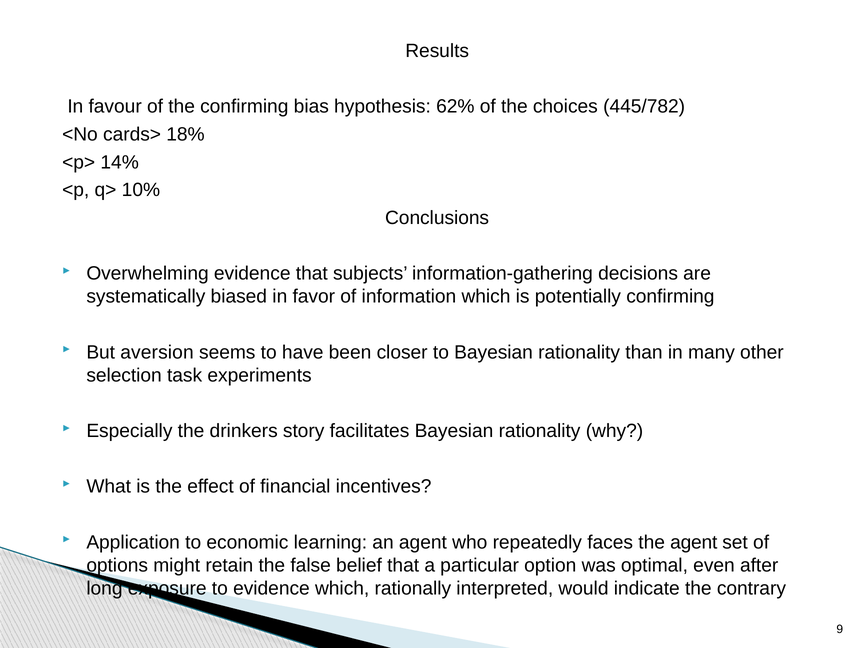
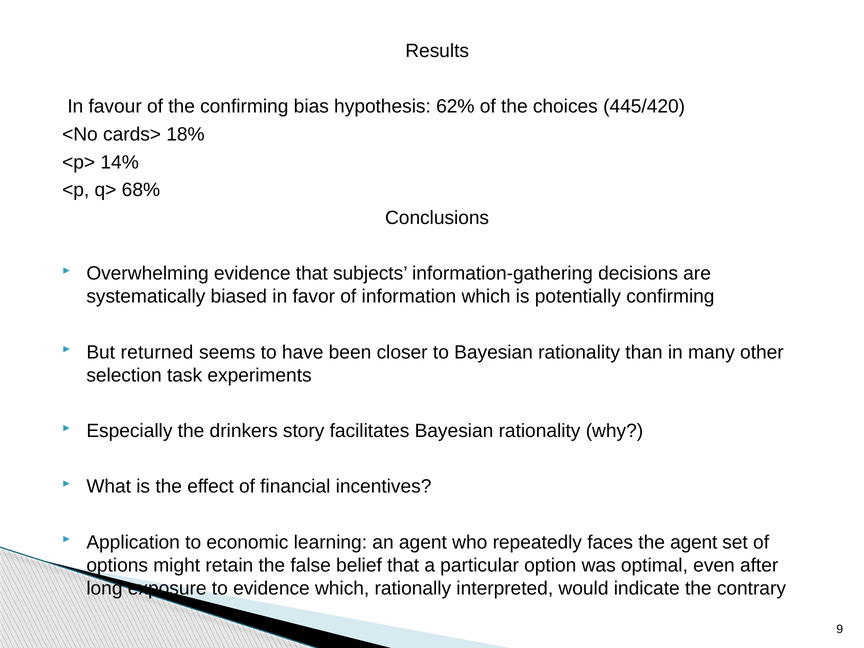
445/782: 445/782 -> 445/420 (644, 107)
10%: 10% -> 68% (141, 190)
aversion: aversion -> returned (157, 352)
